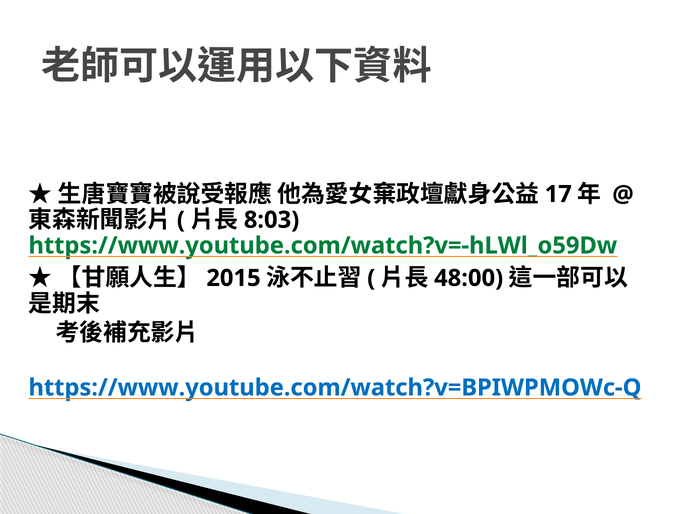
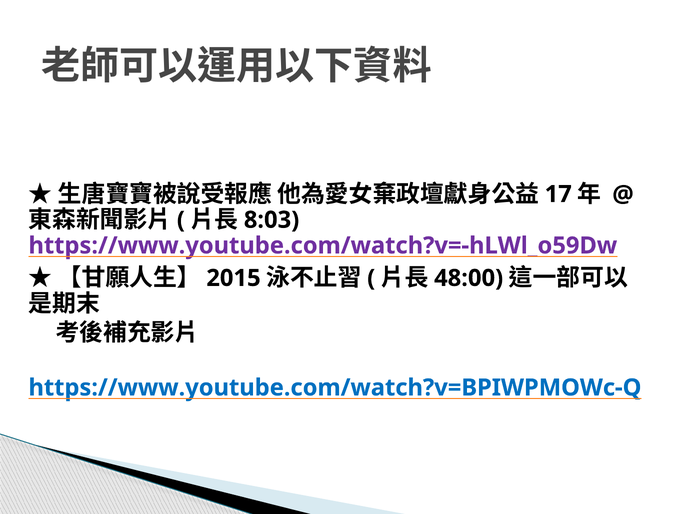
https://www.youtube.com/watch?v=-hLWl_o59Dw colour: green -> purple (323, 246)
